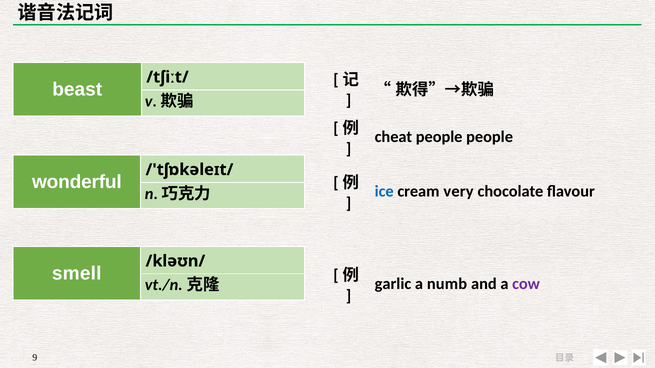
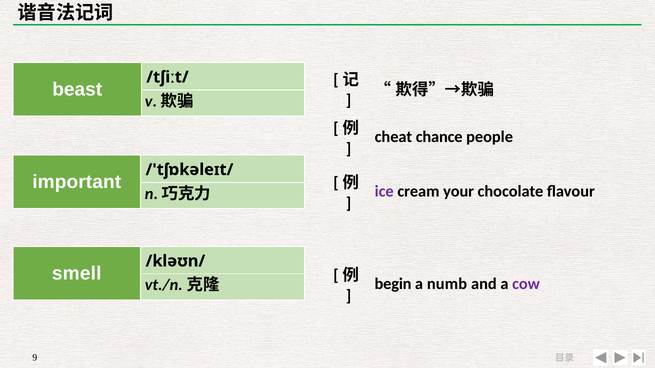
cheat people: people -> chance (439, 137)
wonderful: wonderful -> important (77, 182)
ice colour: blue -> purple (384, 192)
very: very -> your (459, 192)
garlic: garlic -> begin (393, 284)
